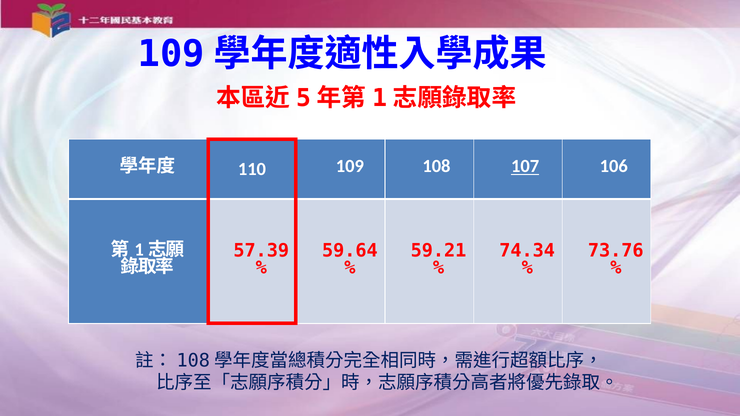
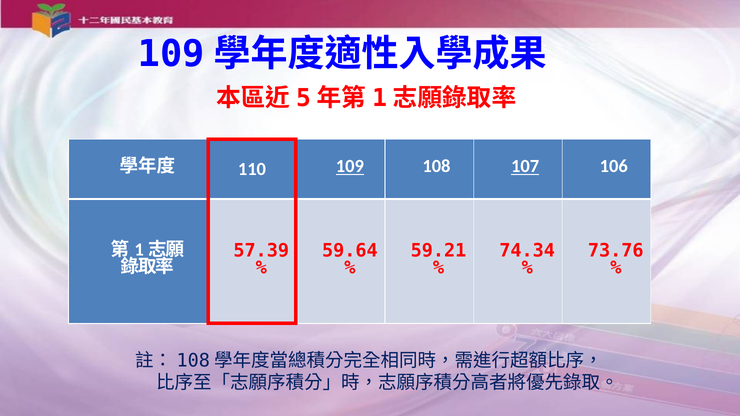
109 underline: none -> present (350, 166)
